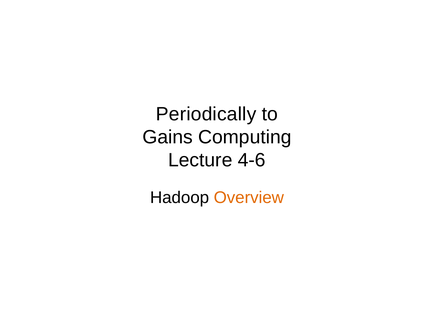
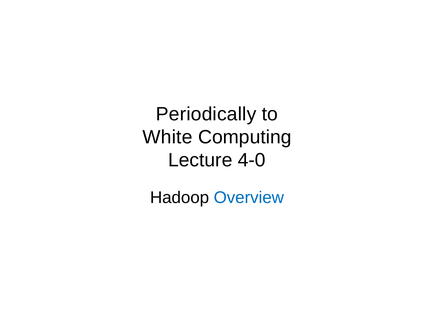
Gains: Gains -> White (168, 137)
4-6: 4-6 -> 4-0 (252, 160)
Overview colour: orange -> blue (249, 198)
